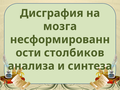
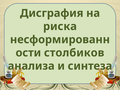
мозга: мозга -> риска (60, 26)
